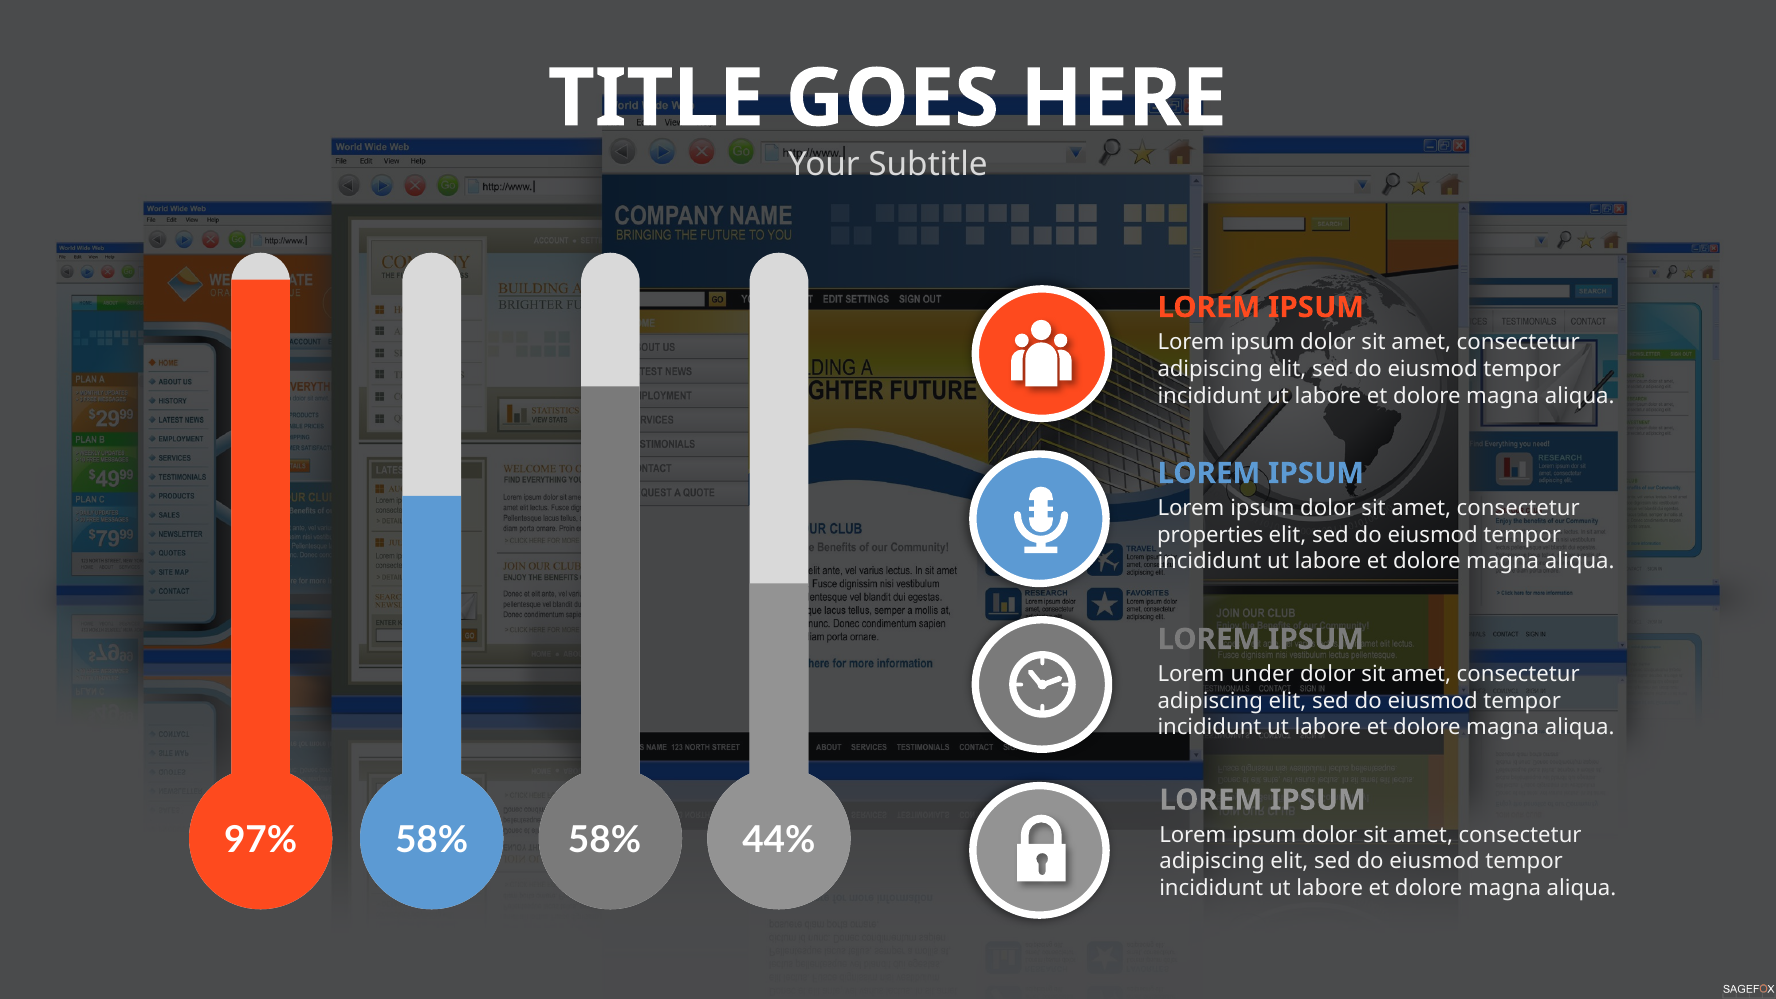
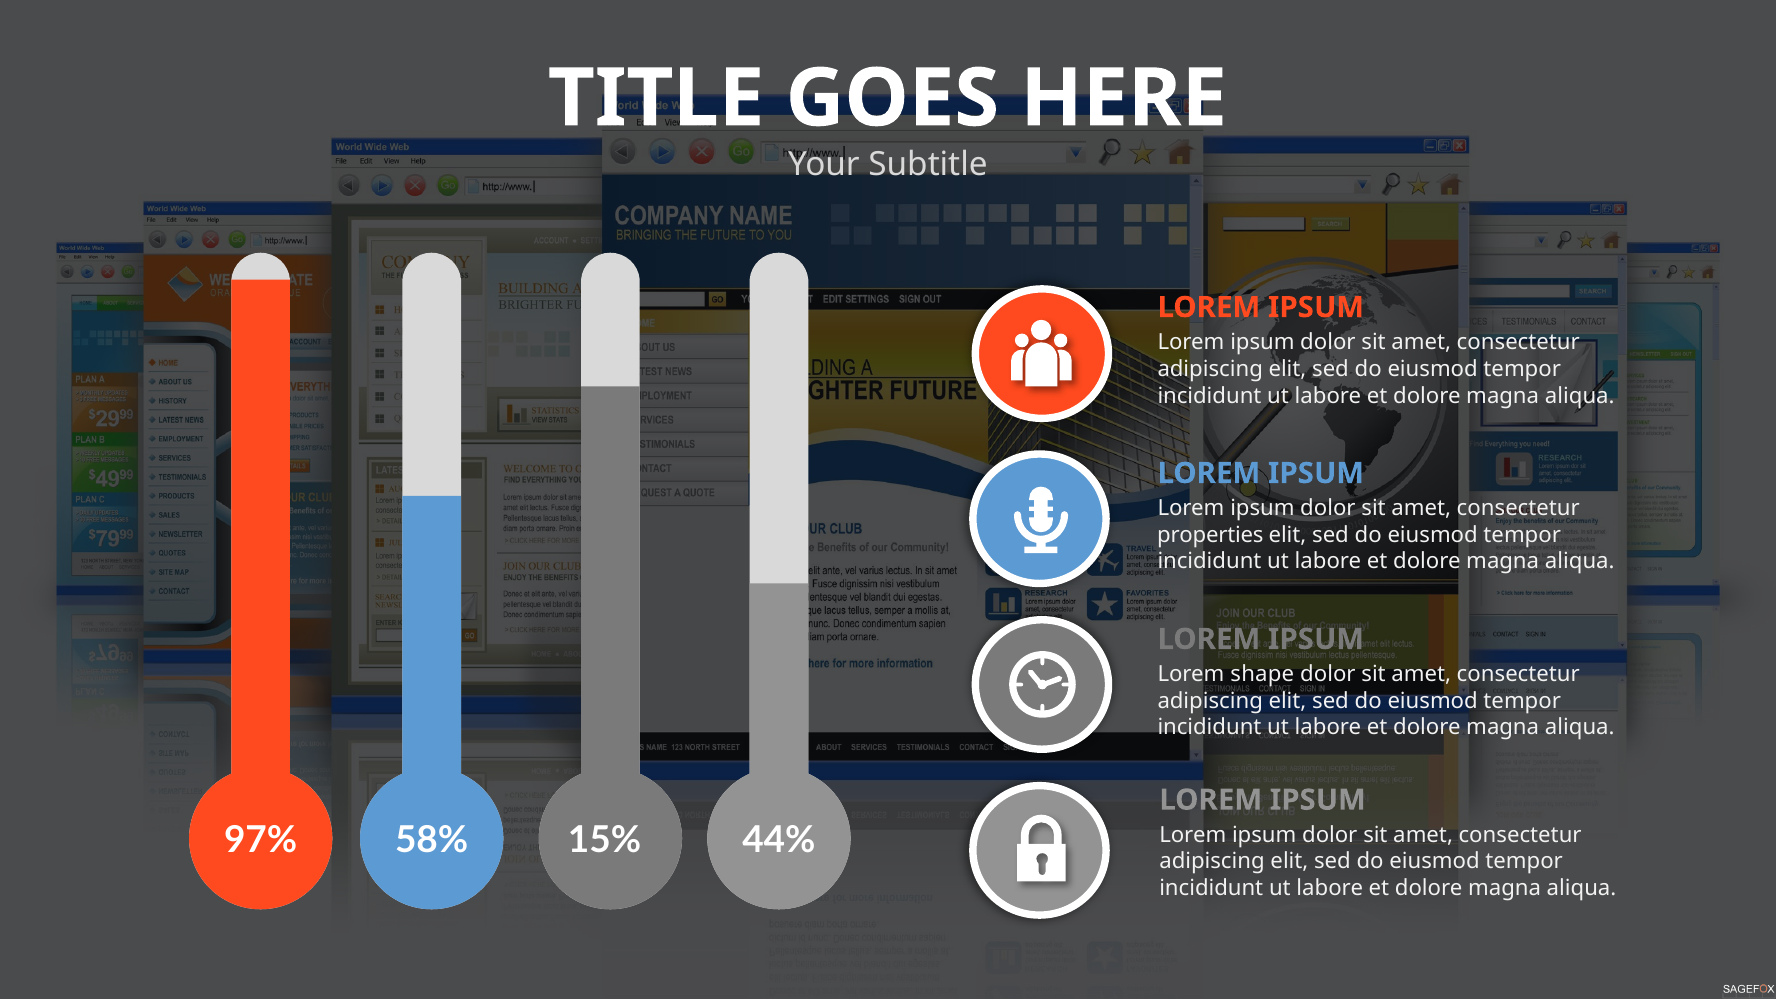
under: under -> shape (1262, 674)
58% 58%: 58% -> 15% (605, 840)
